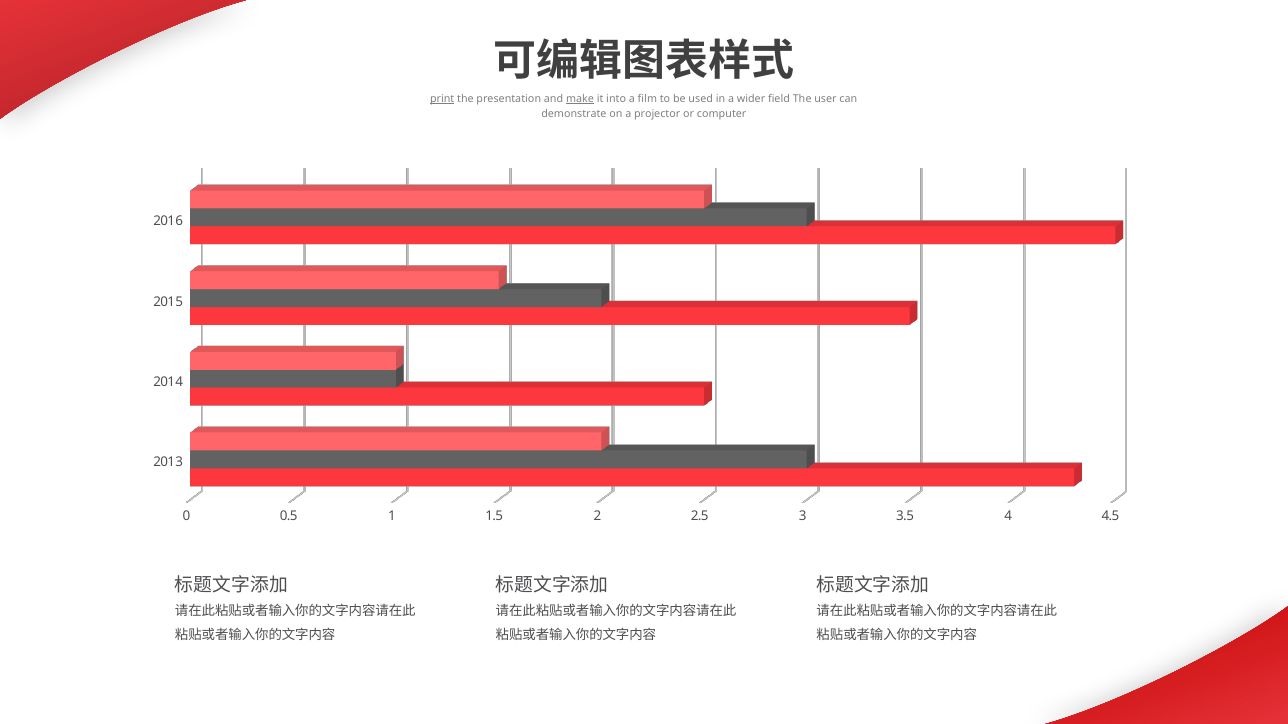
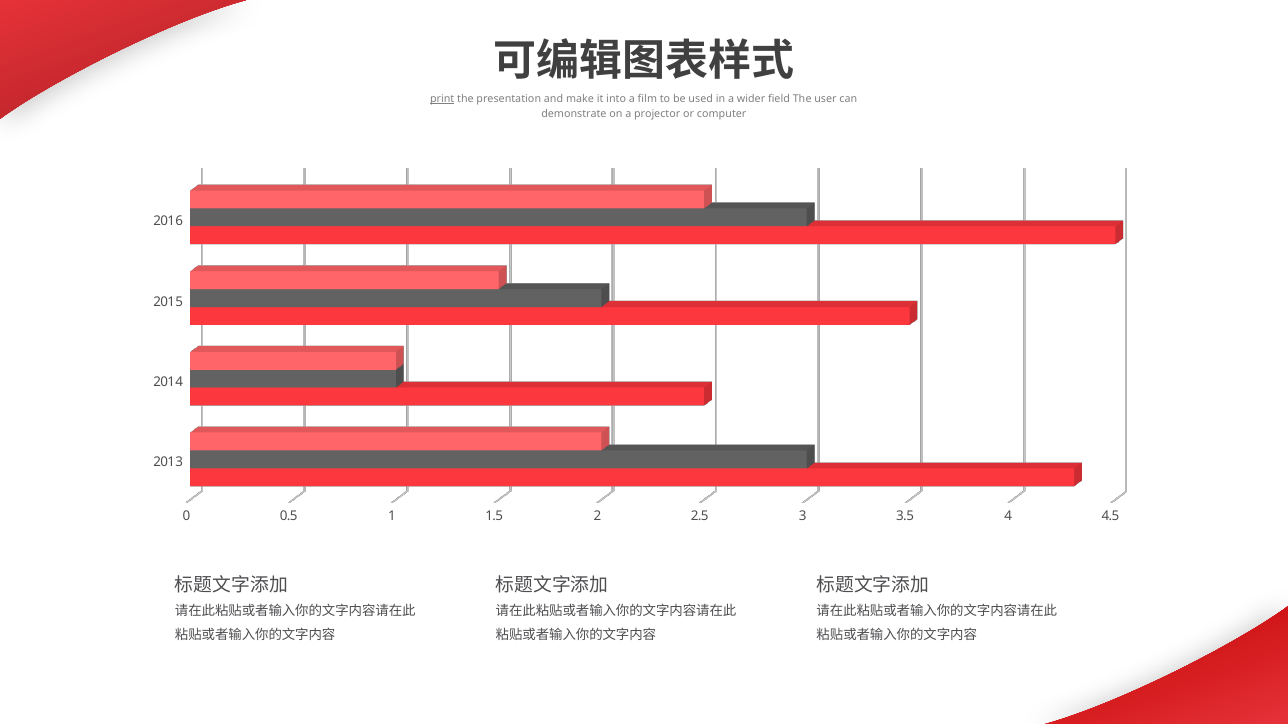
make underline: present -> none (580, 99)
